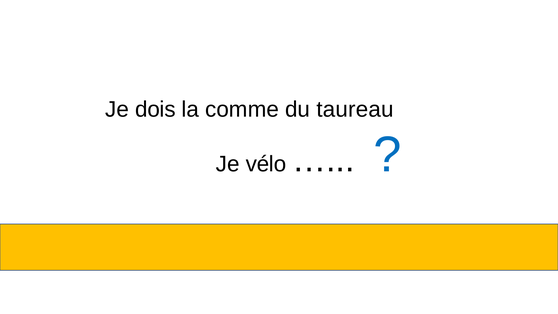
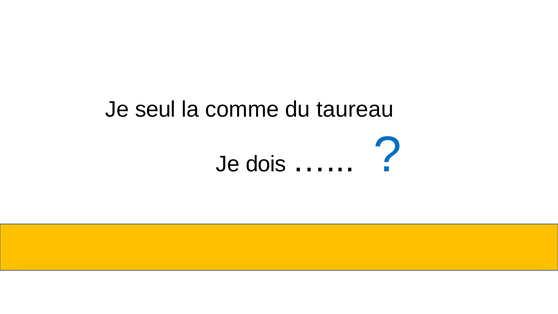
dois: dois -> seul (155, 109)
vélo: vélo -> dois (266, 164)
